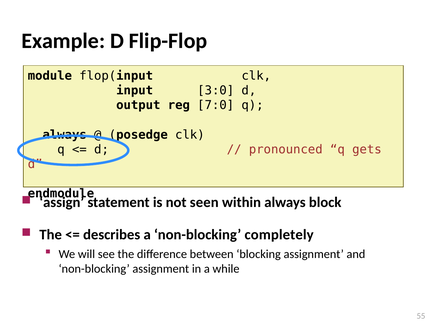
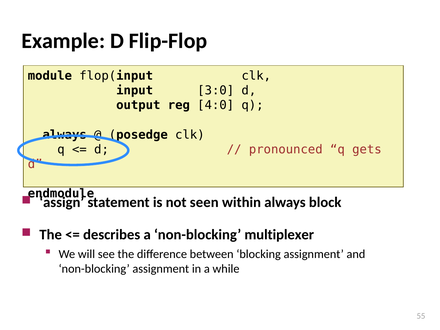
7:0: 7:0 -> 4:0 (216, 105)
completely: completely -> multiplexer (279, 235)
